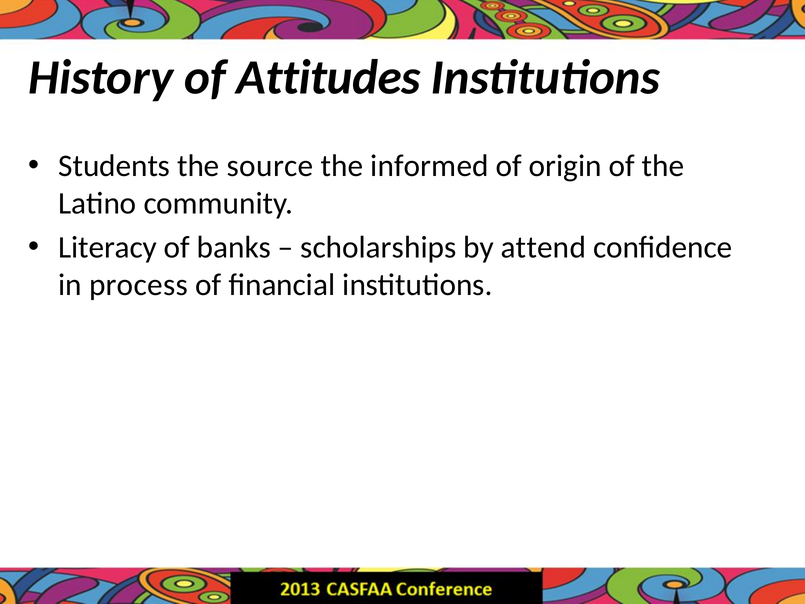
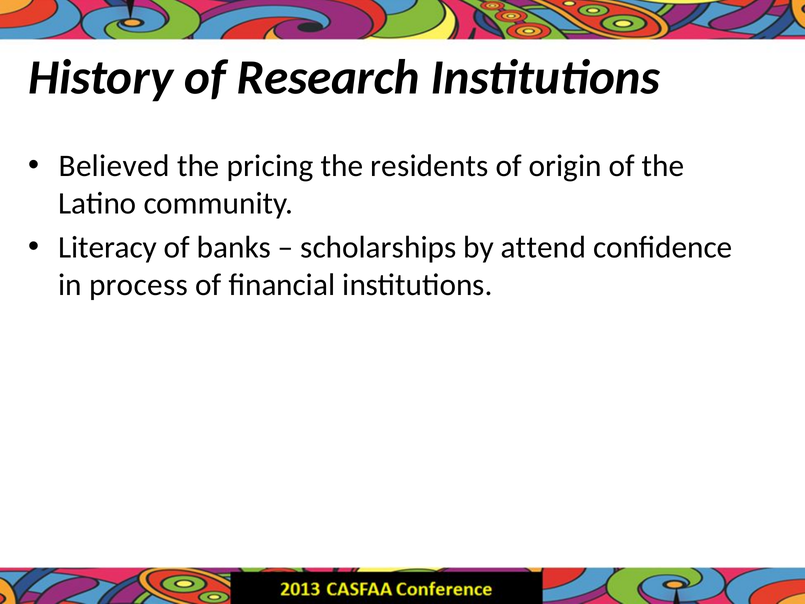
Attitudes: Attitudes -> Research (328, 77)
Students: Students -> Believed (114, 166)
source: source -> pricing (270, 166)
informed: informed -> residents (430, 166)
